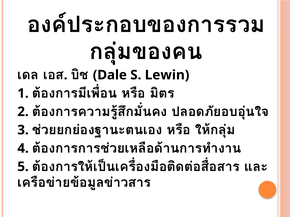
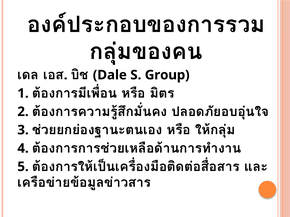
Lewin: Lewin -> Group (167, 75)
